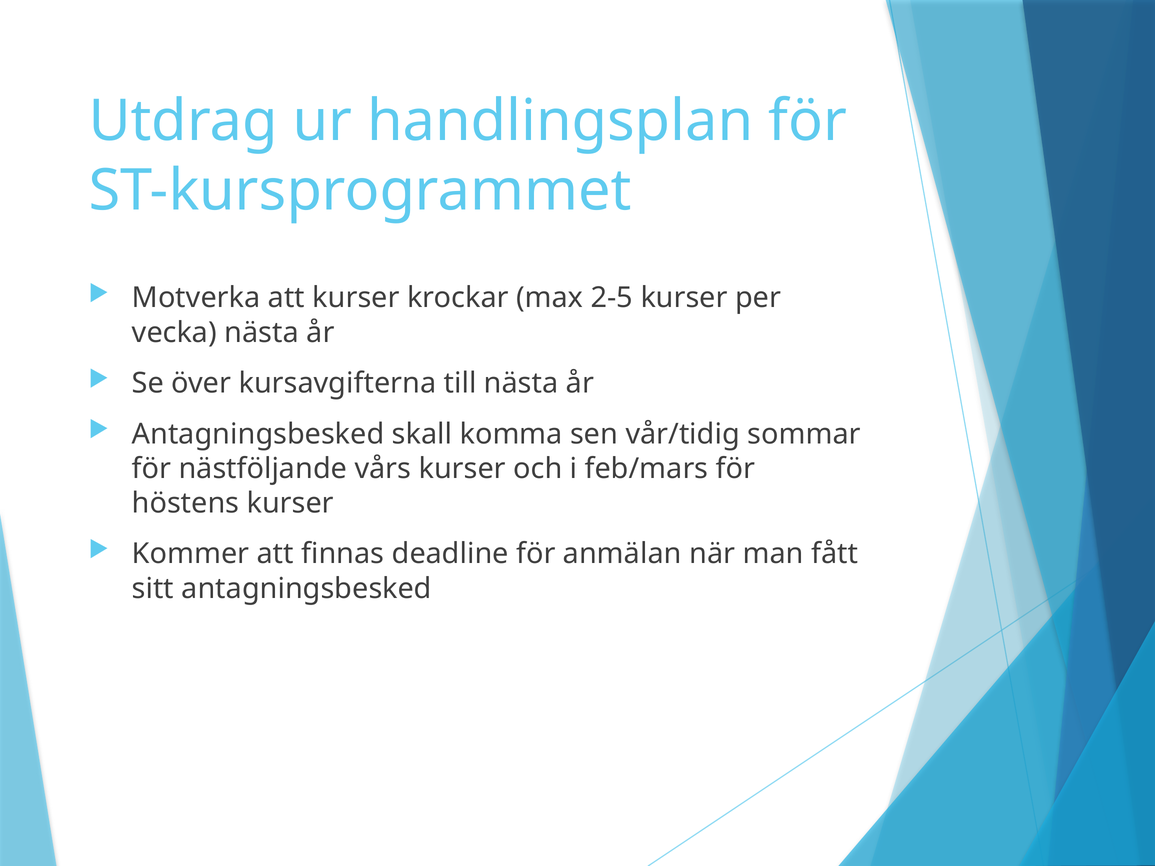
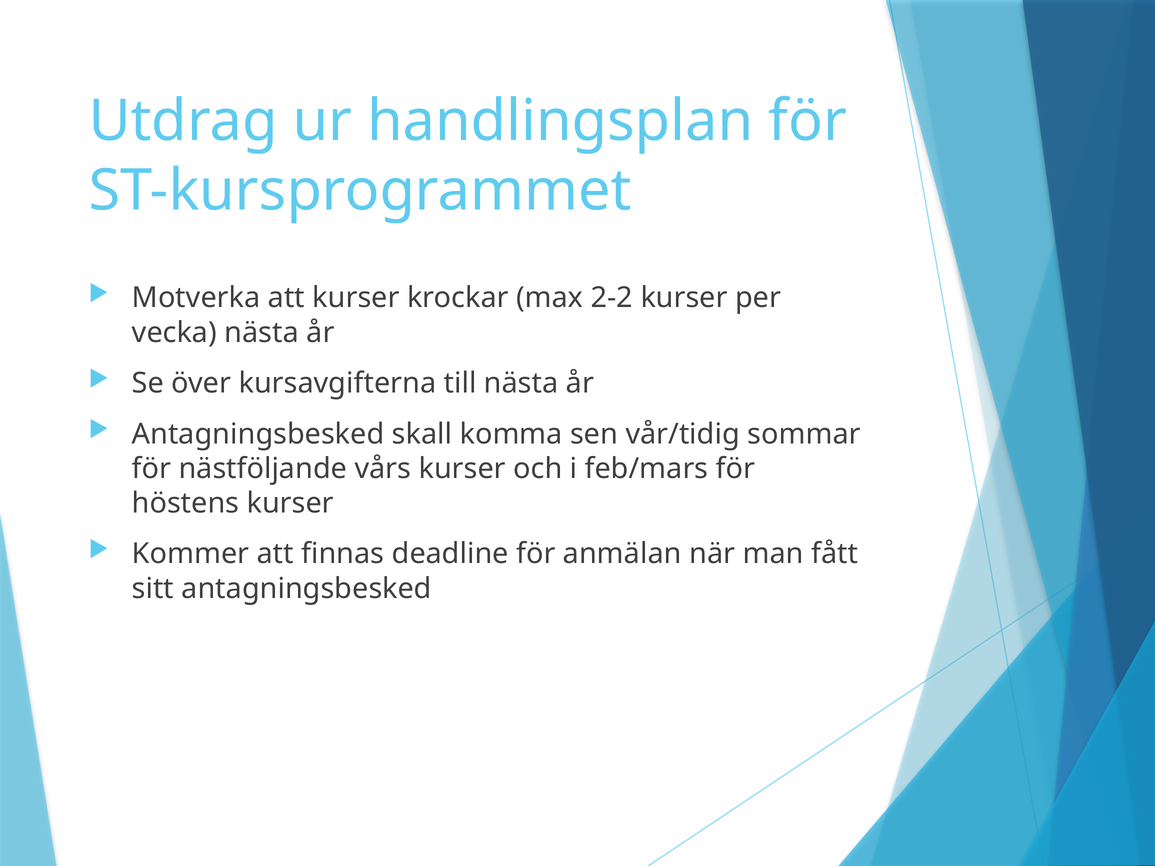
2-5: 2-5 -> 2-2 (612, 298)
